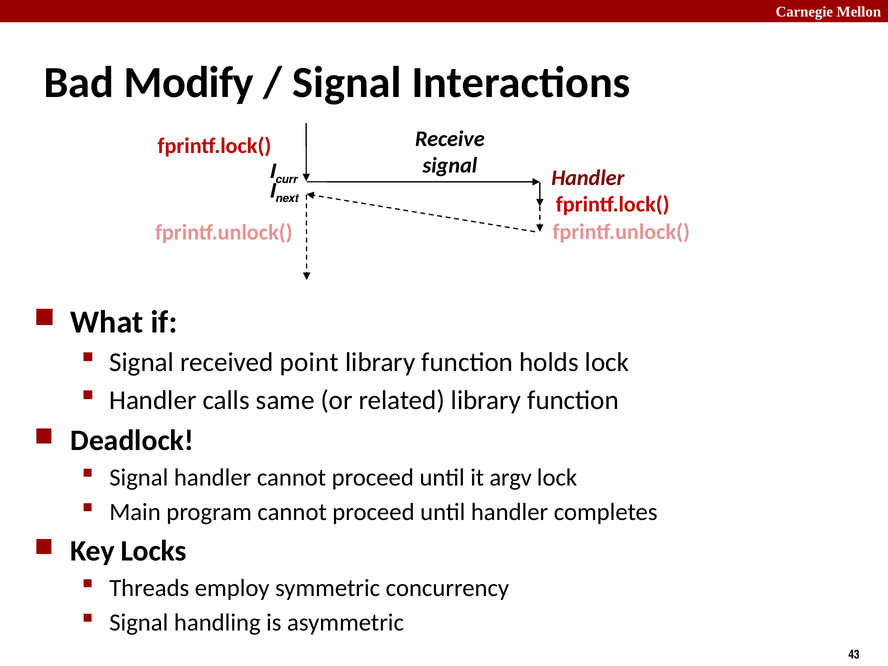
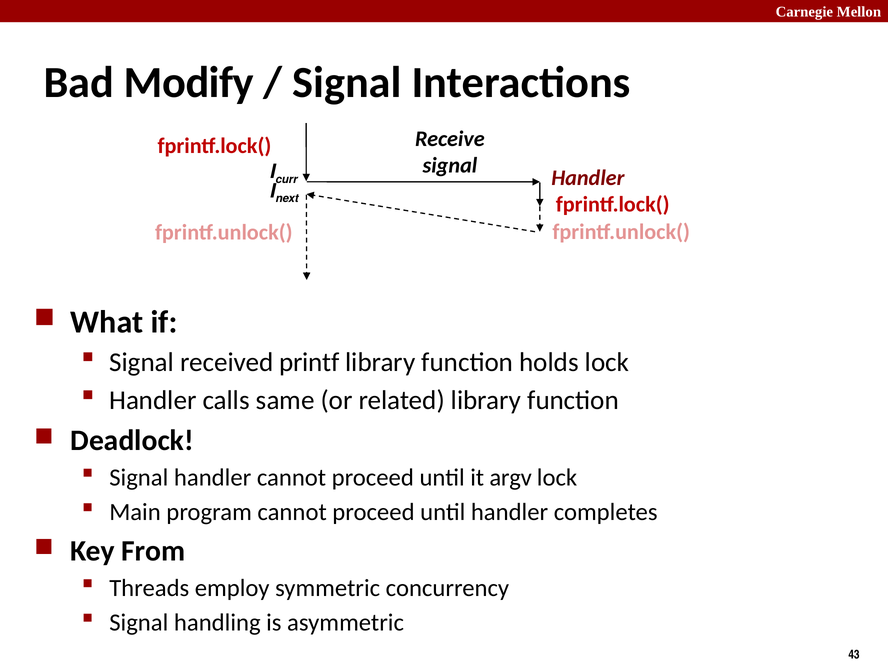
point: point -> printf (309, 363)
Locks: Locks -> From (153, 551)
